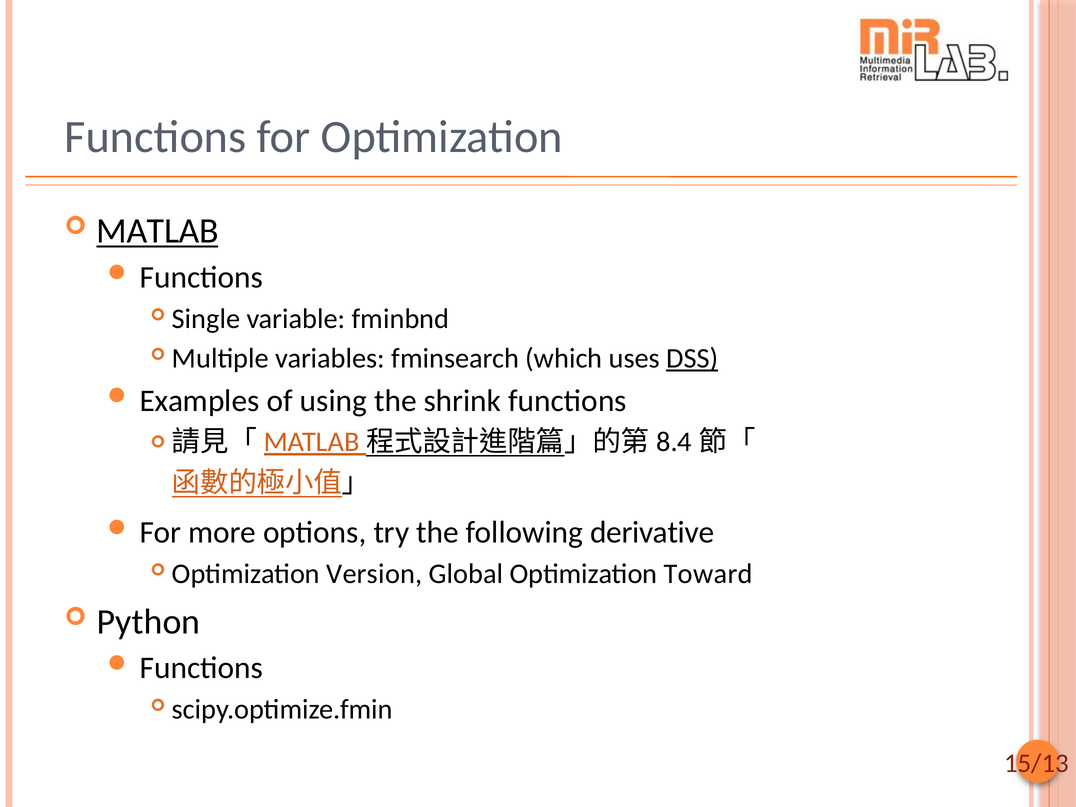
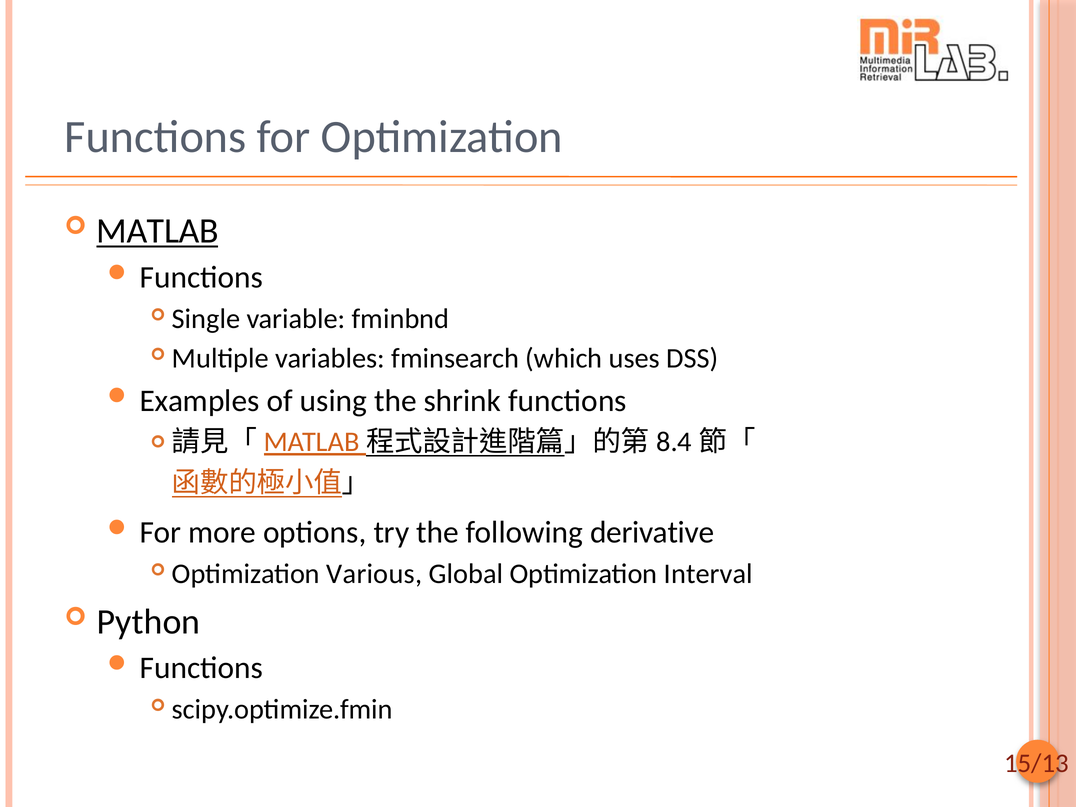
DSS underline: present -> none (692, 358)
Version: Version -> Various (374, 574)
Toward: Toward -> Interval (708, 574)
